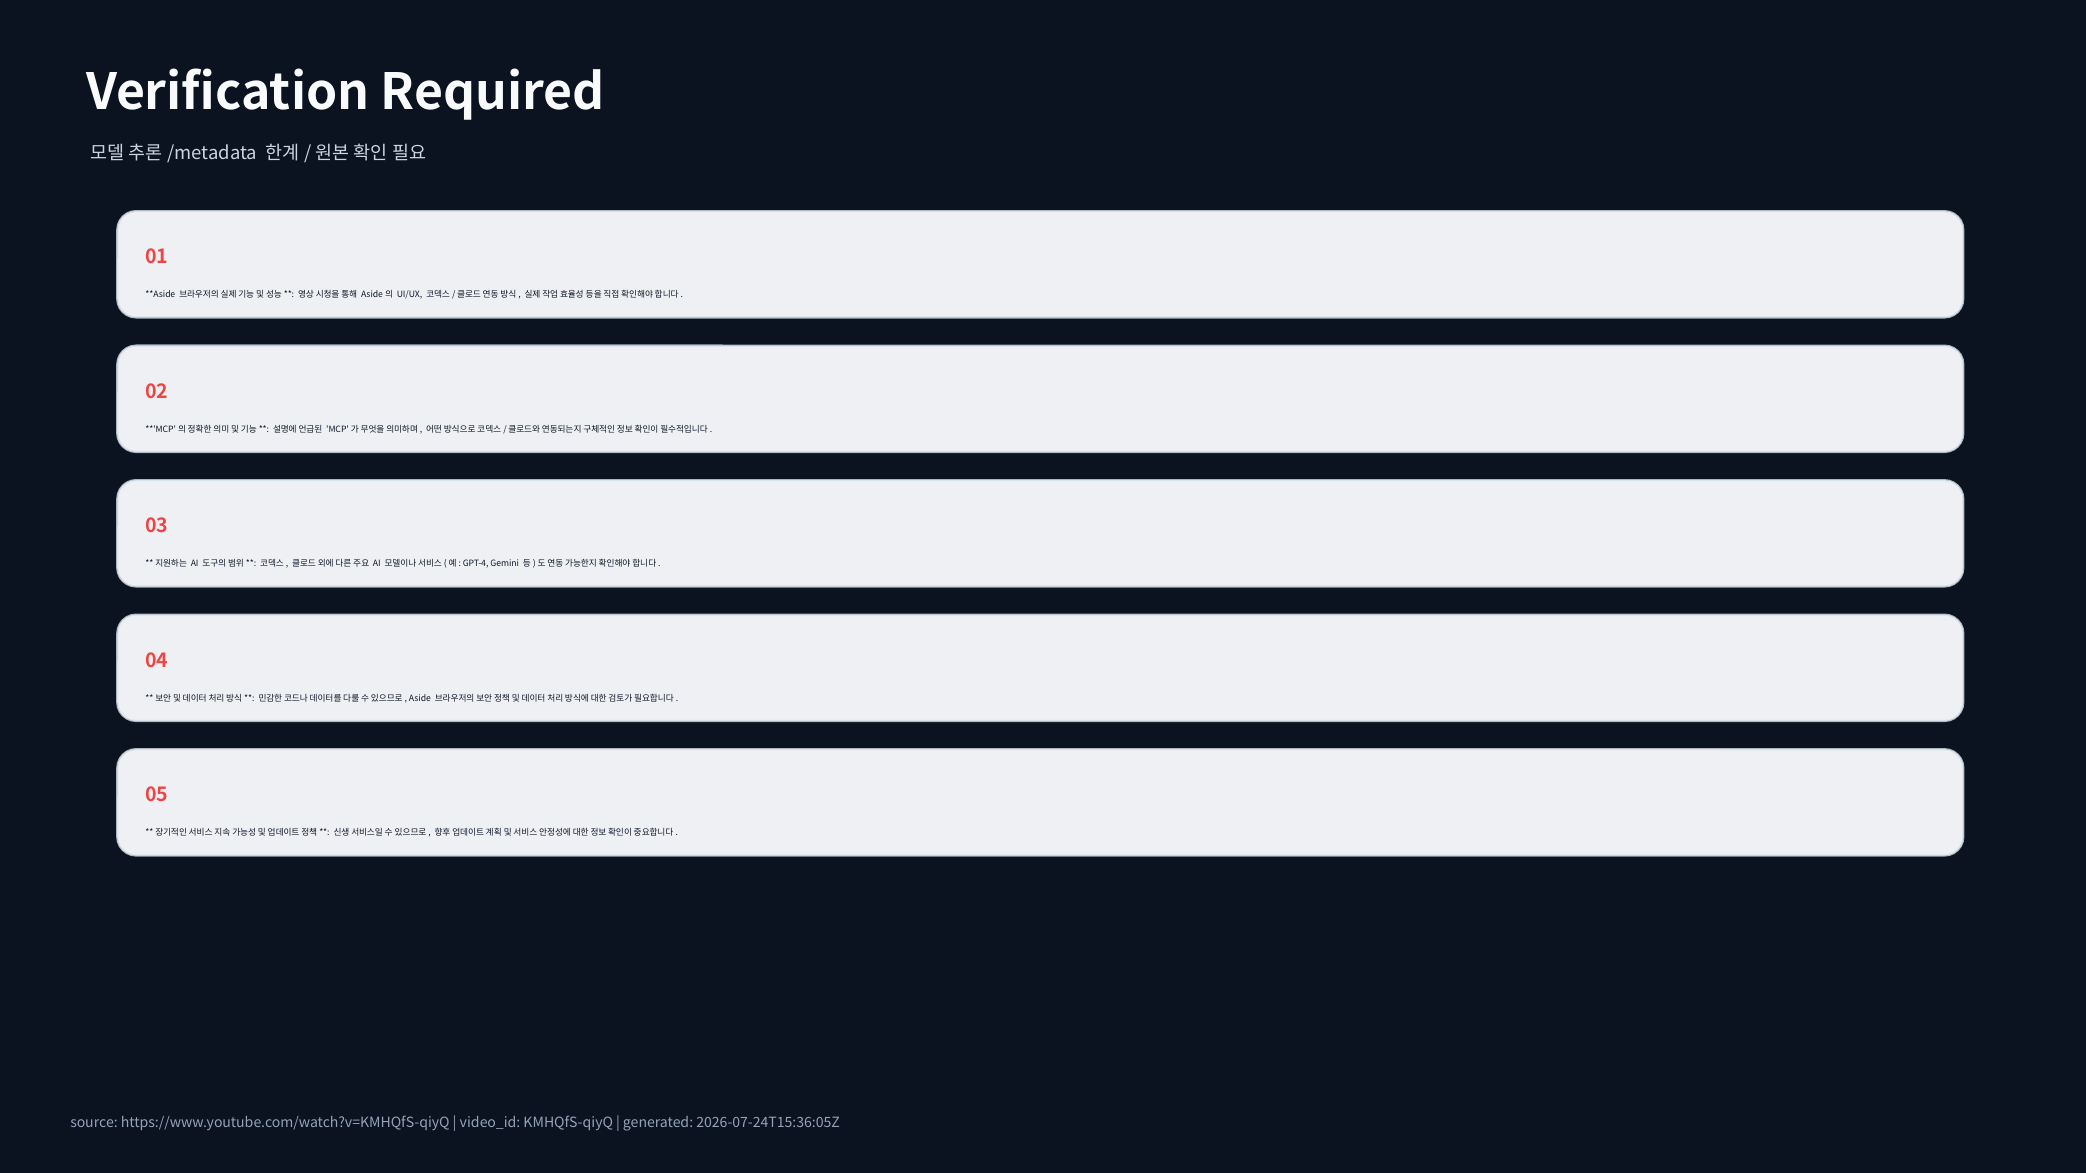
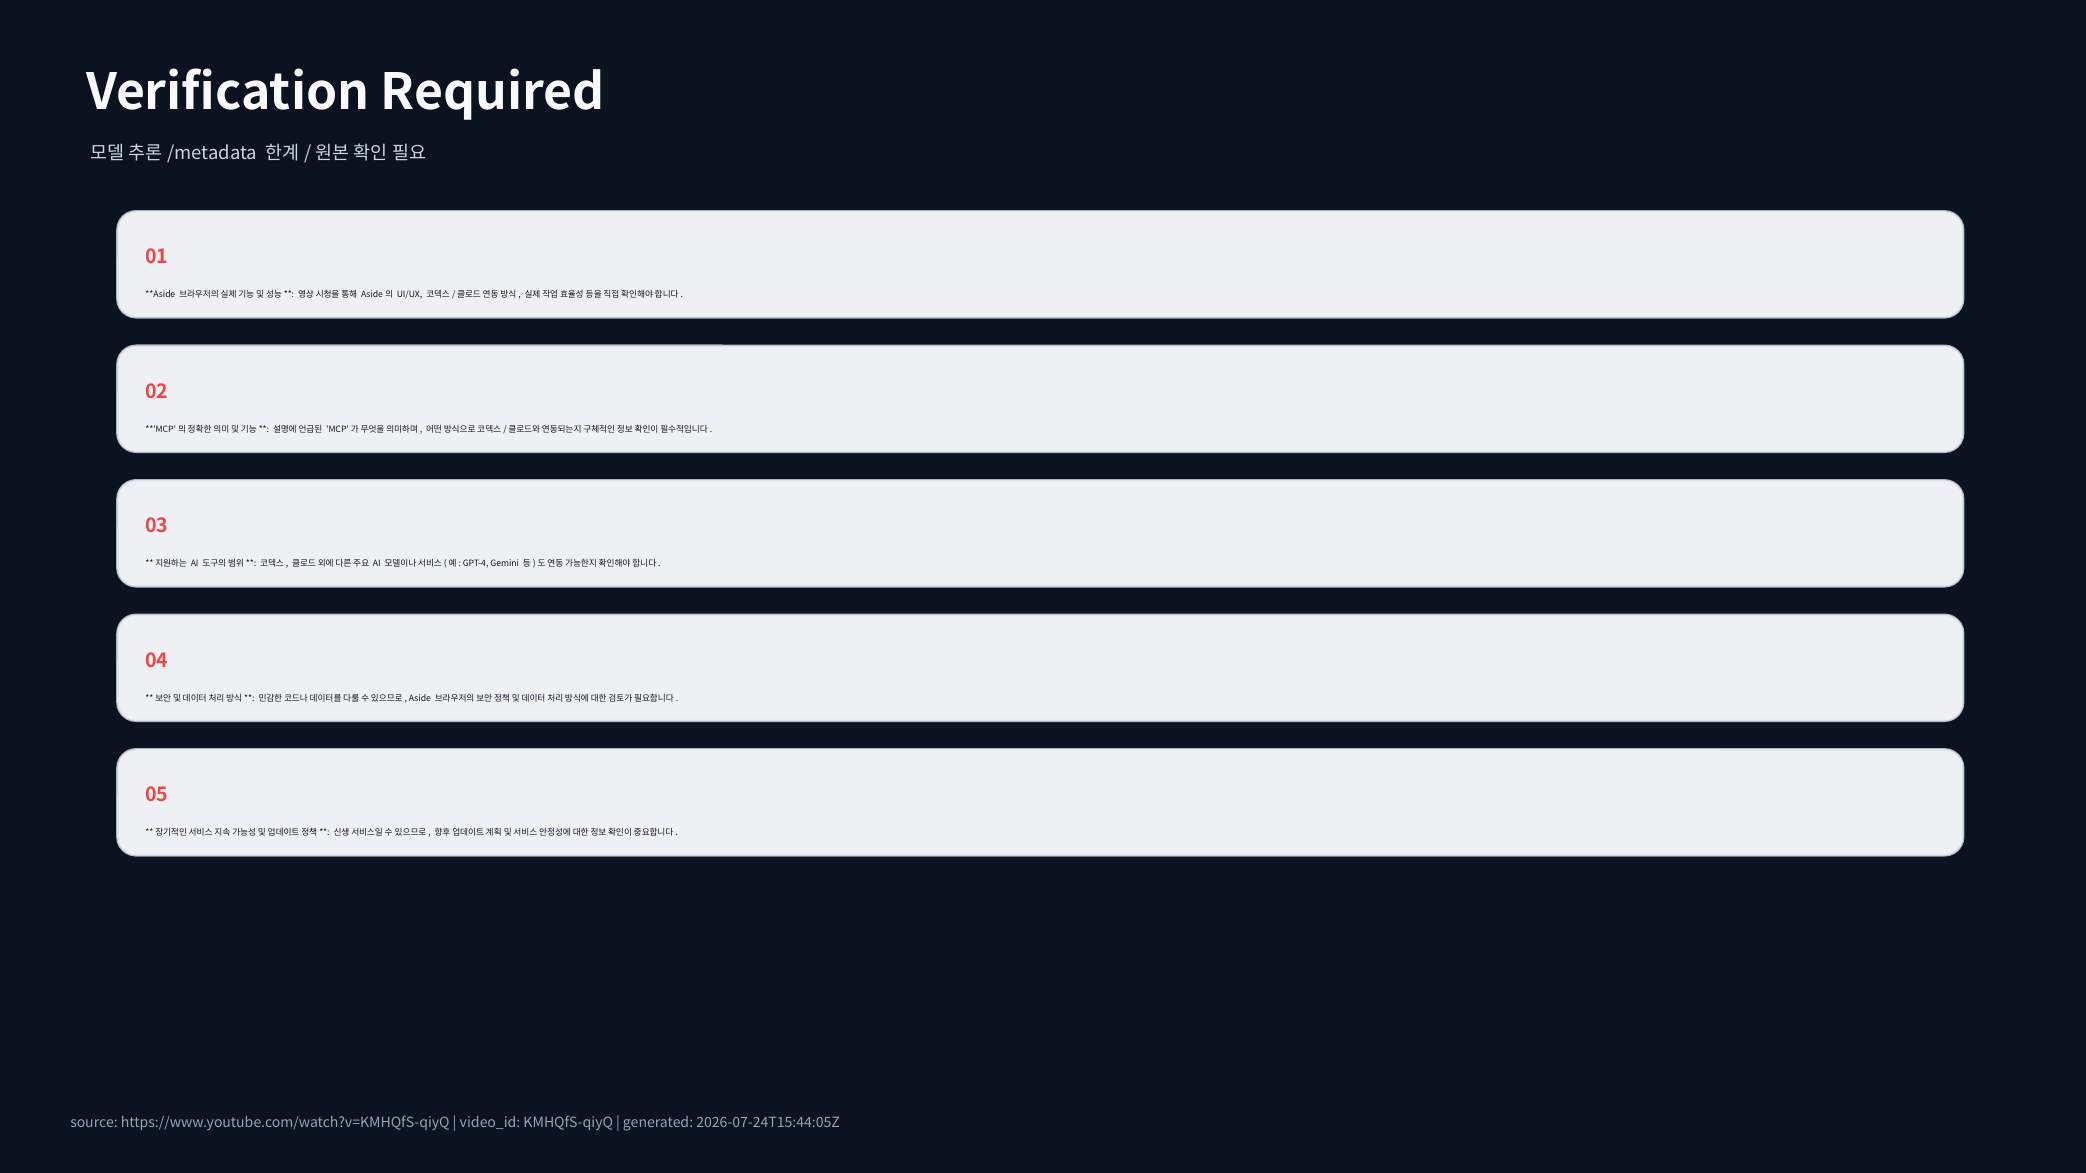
2026-07-24T15:36:05Z: 2026-07-24T15:36:05Z -> 2026-07-24T15:44:05Z (768, 1123)
